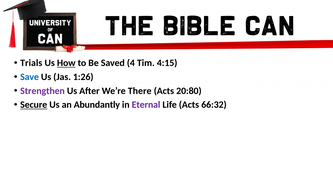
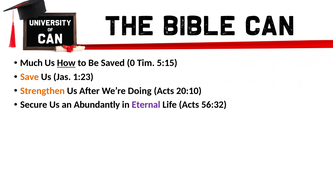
Trials: Trials -> Much (31, 63)
4: 4 -> 0 (131, 63)
4:15: 4:15 -> 5:15 (167, 63)
Save colour: blue -> orange (30, 77)
1:26: 1:26 -> 1:23 (83, 77)
Strengthen colour: purple -> orange (42, 91)
There: There -> Doing (140, 91)
20:80: 20:80 -> 20:10 (189, 91)
Secure underline: present -> none (34, 105)
66:32: 66:32 -> 56:32 (214, 105)
